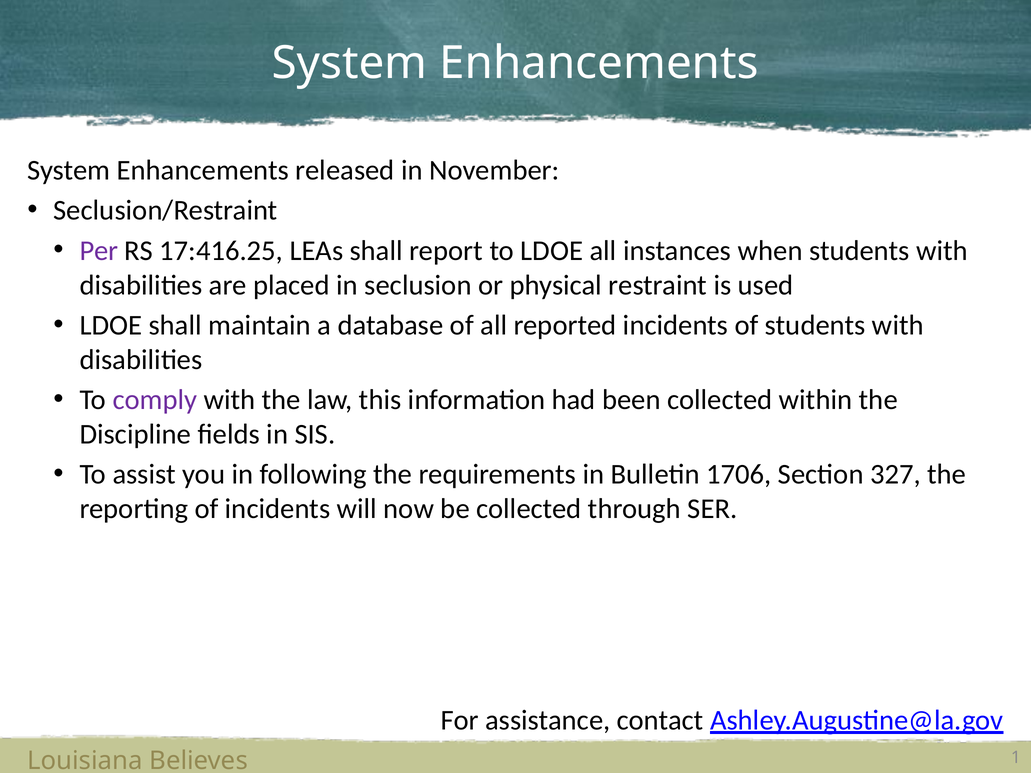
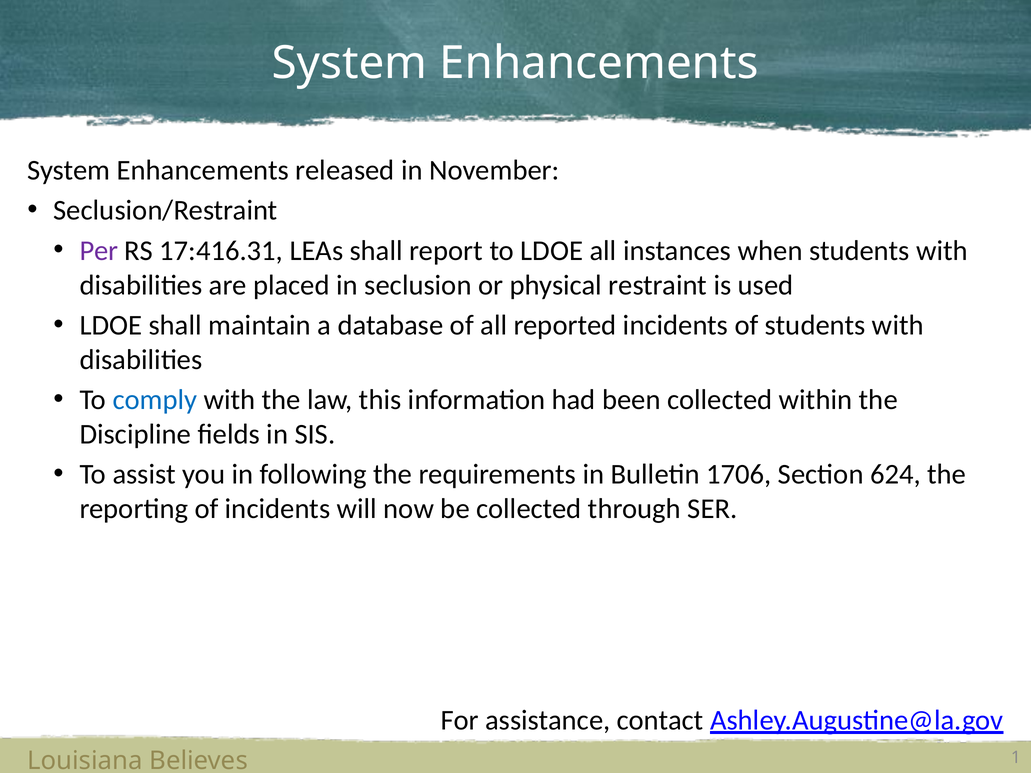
17:416.25: 17:416.25 -> 17:416.31 (221, 251)
comply colour: purple -> blue (155, 400)
327: 327 -> 624 (895, 474)
